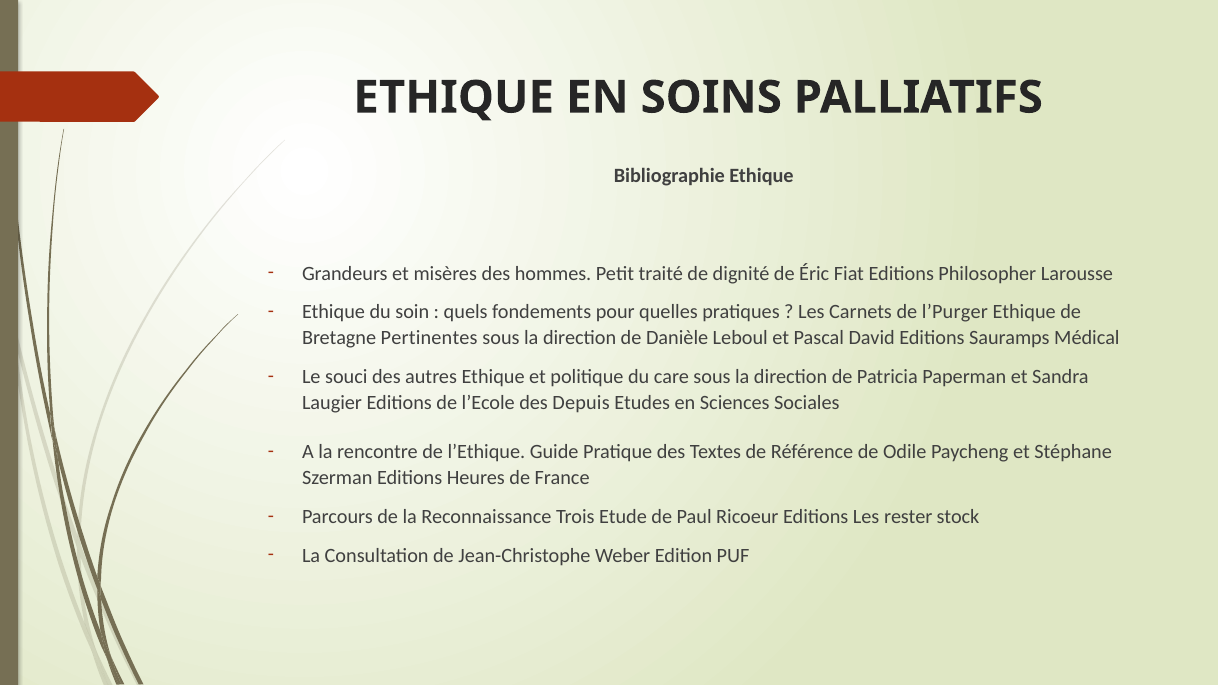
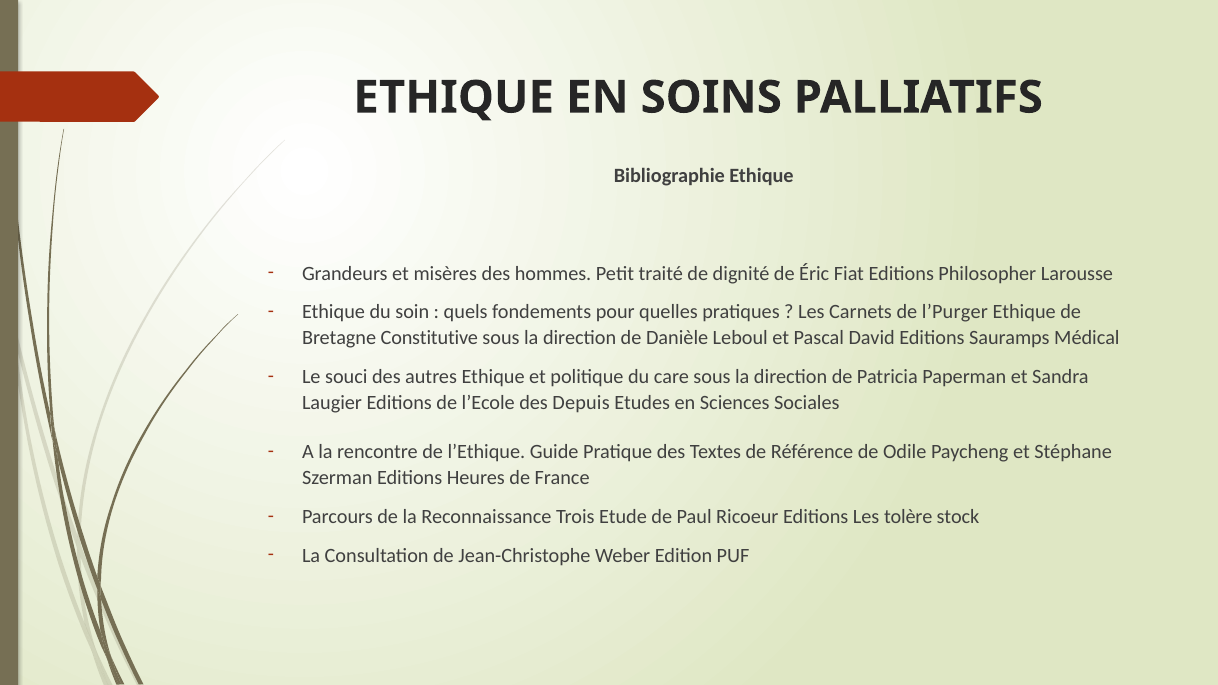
Pertinentes: Pertinentes -> Constitutive (429, 338)
rester: rester -> tolère (908, 517)
